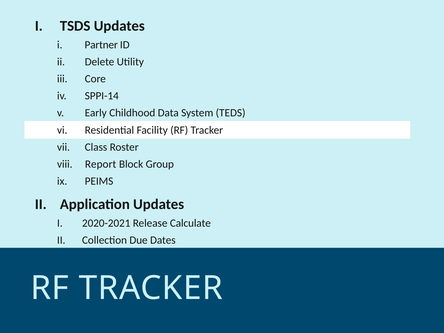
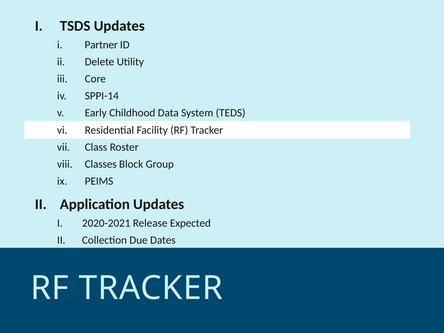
Report: Report -> Classes (101, 164)
Calculate: Calculate -> Expected (190, 223)
